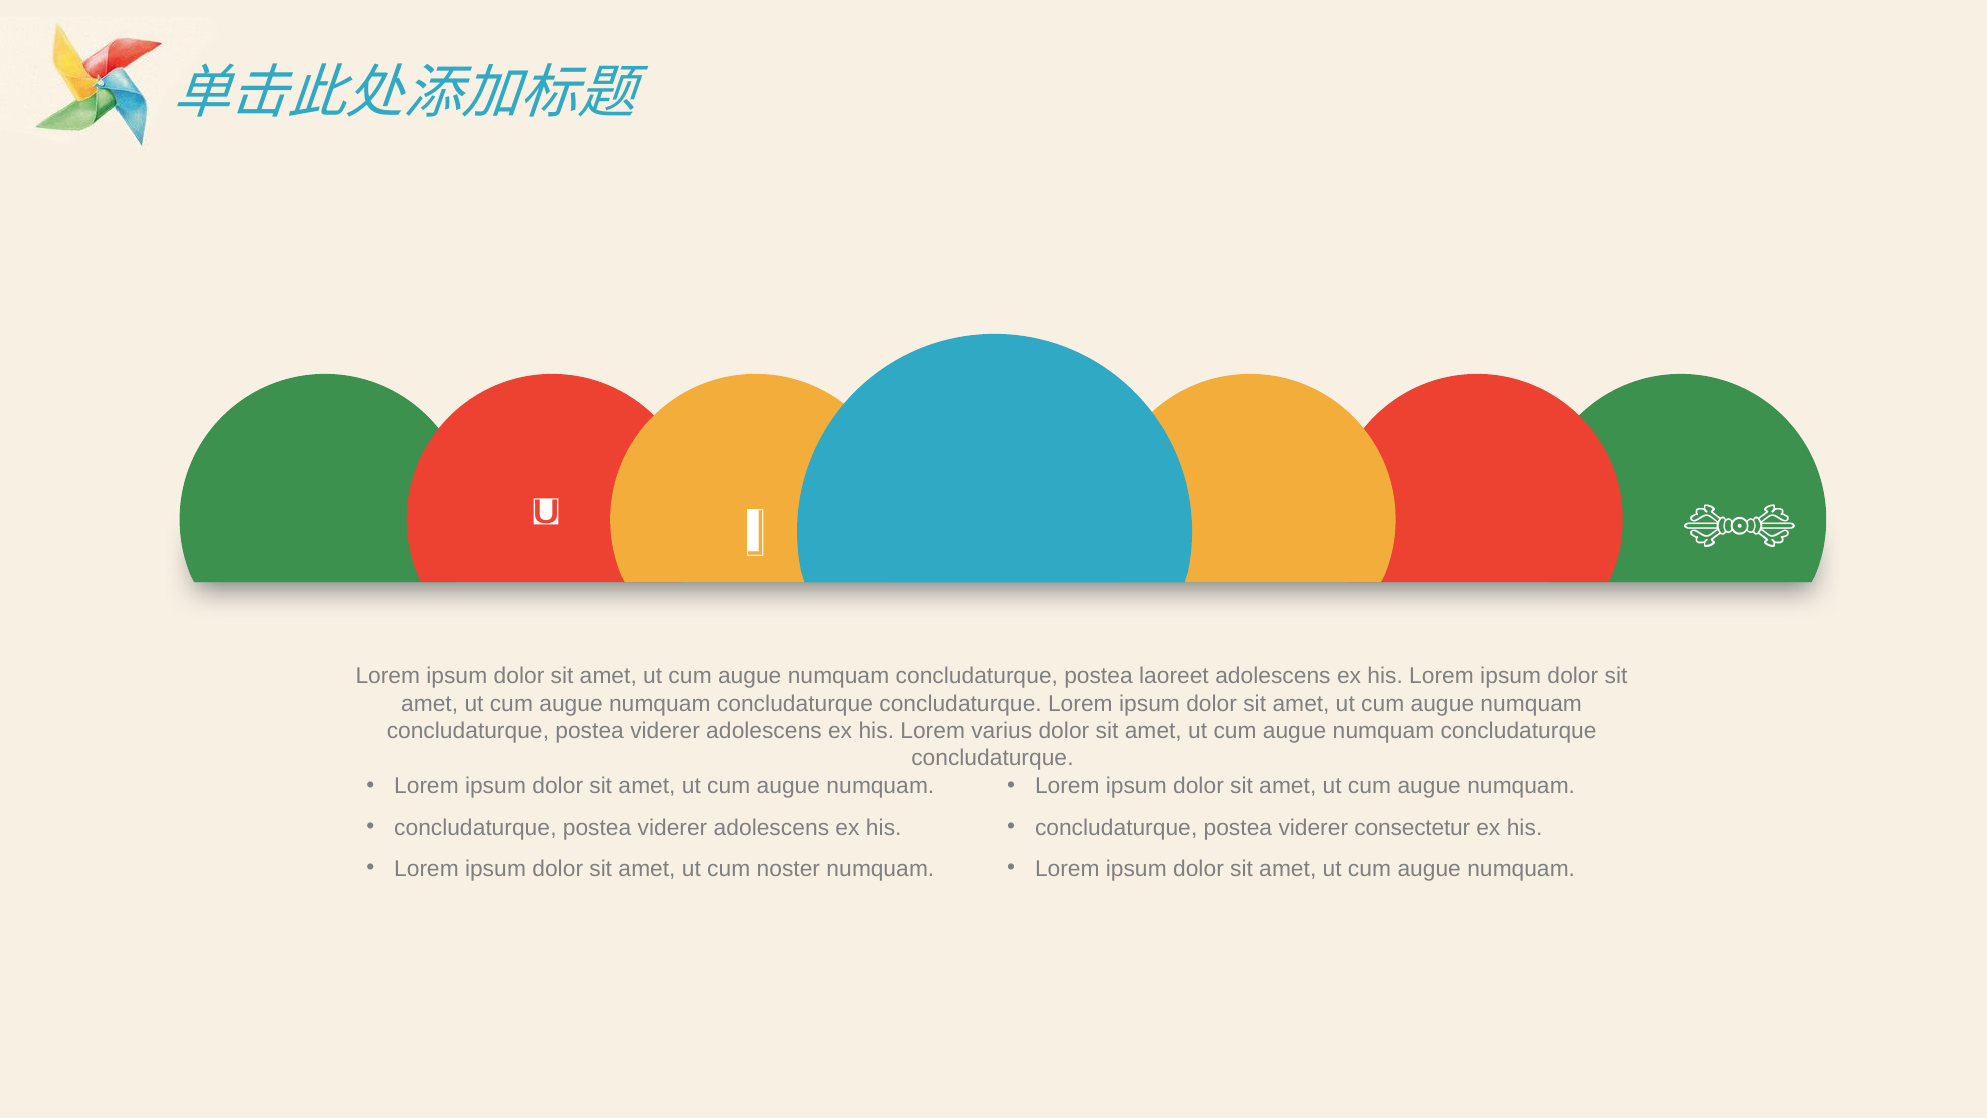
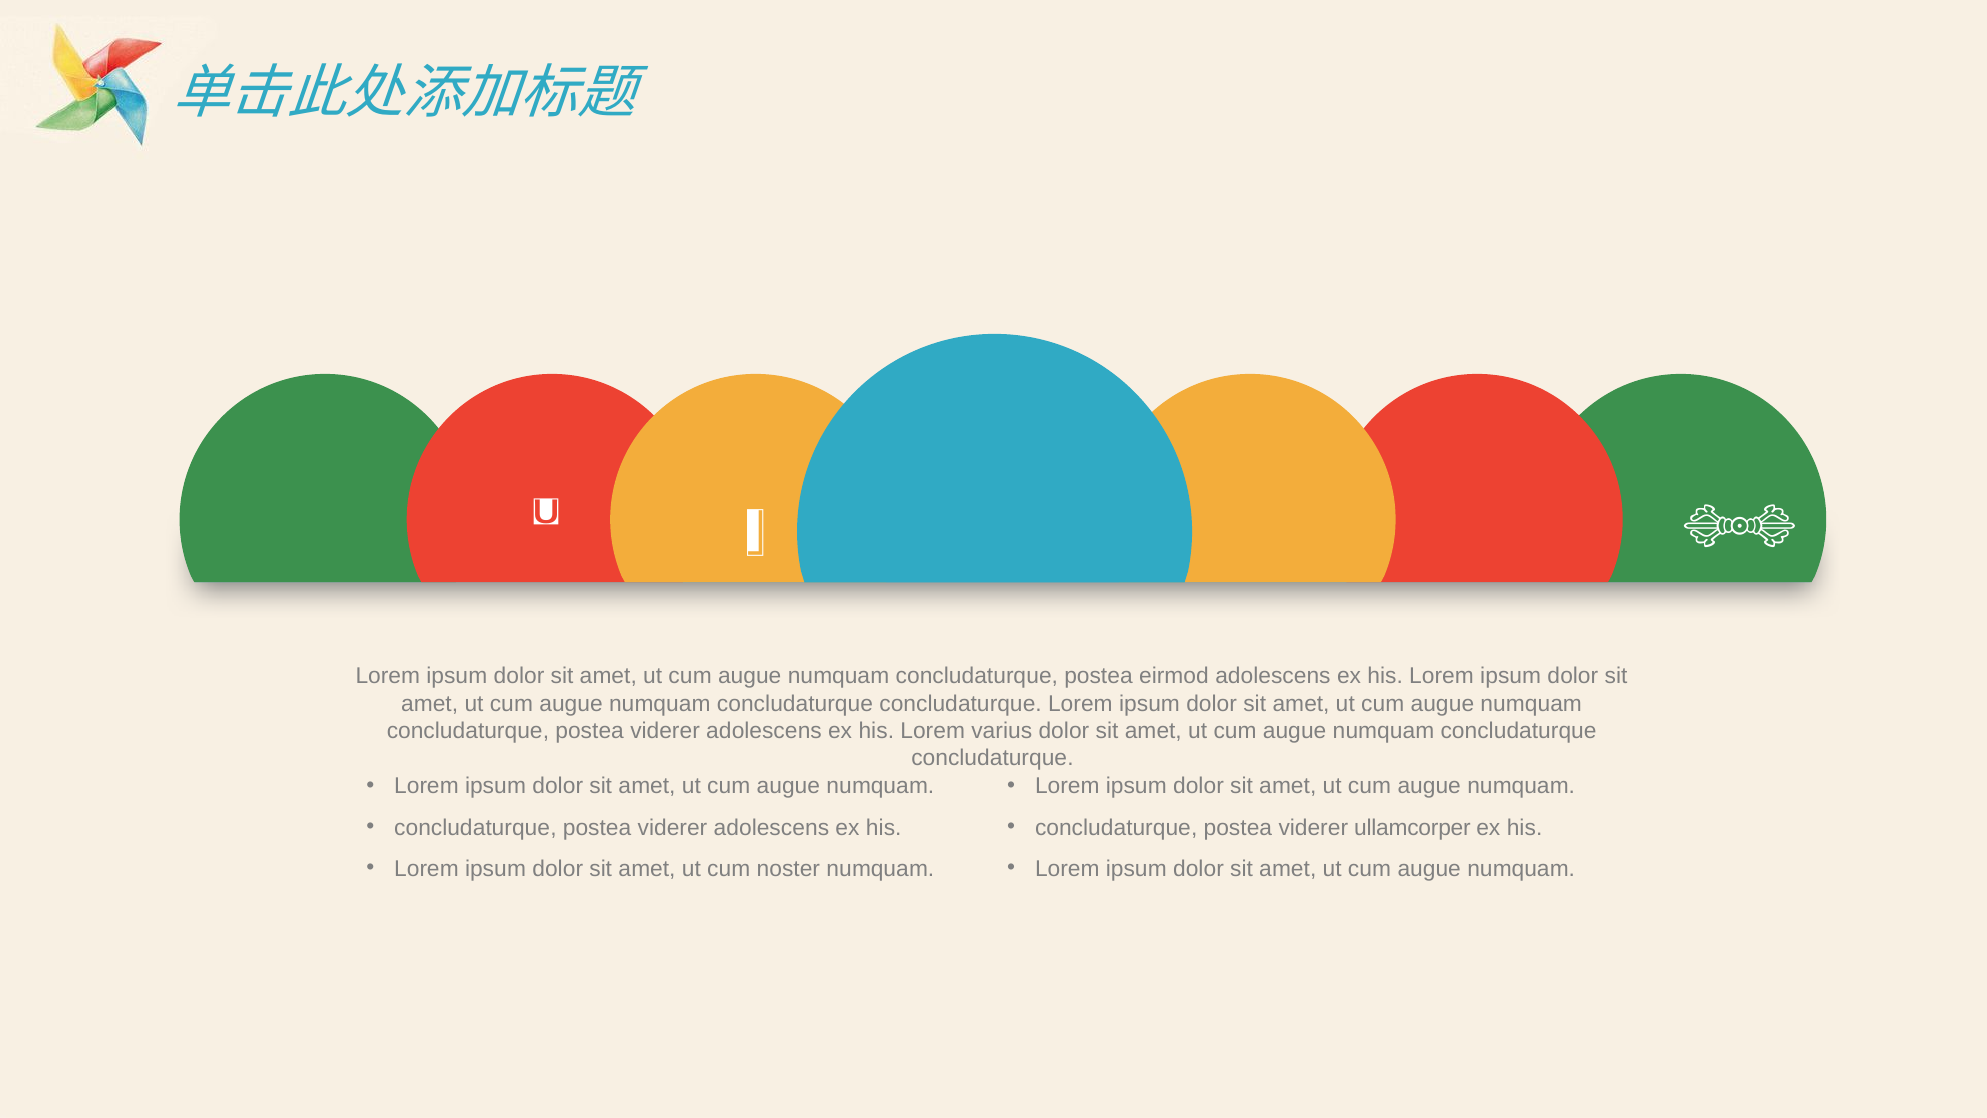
laoreet: laoreet -> eirmod (1174, 676)
consectetur: consectetur -> ullamcorper (1412, 827)
